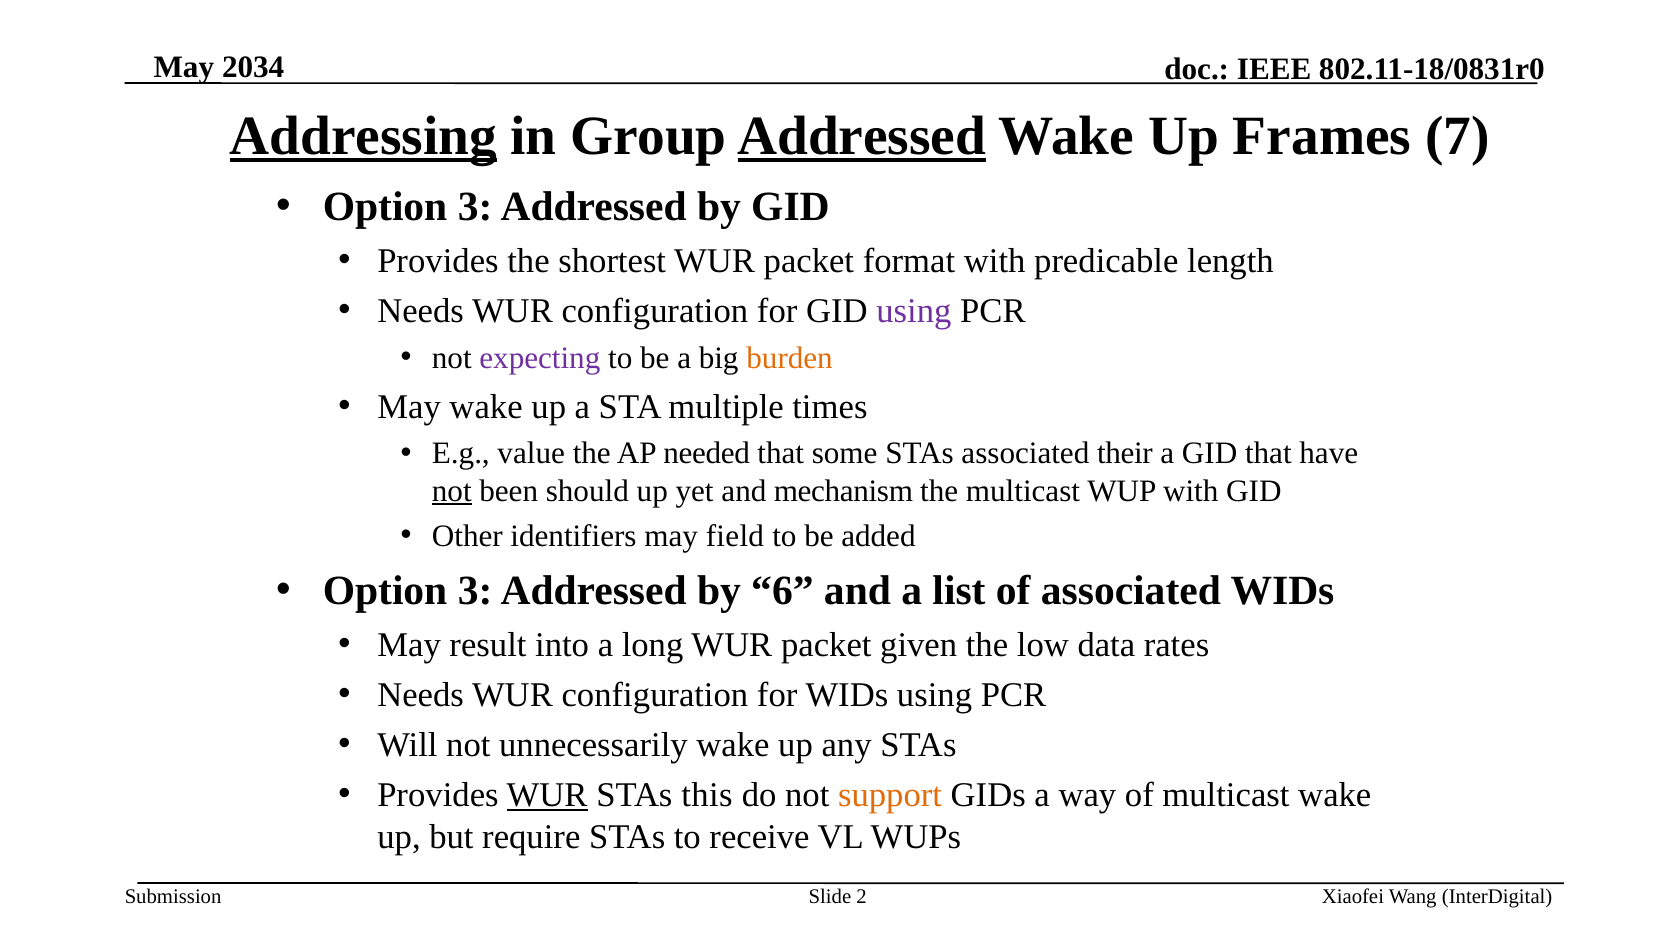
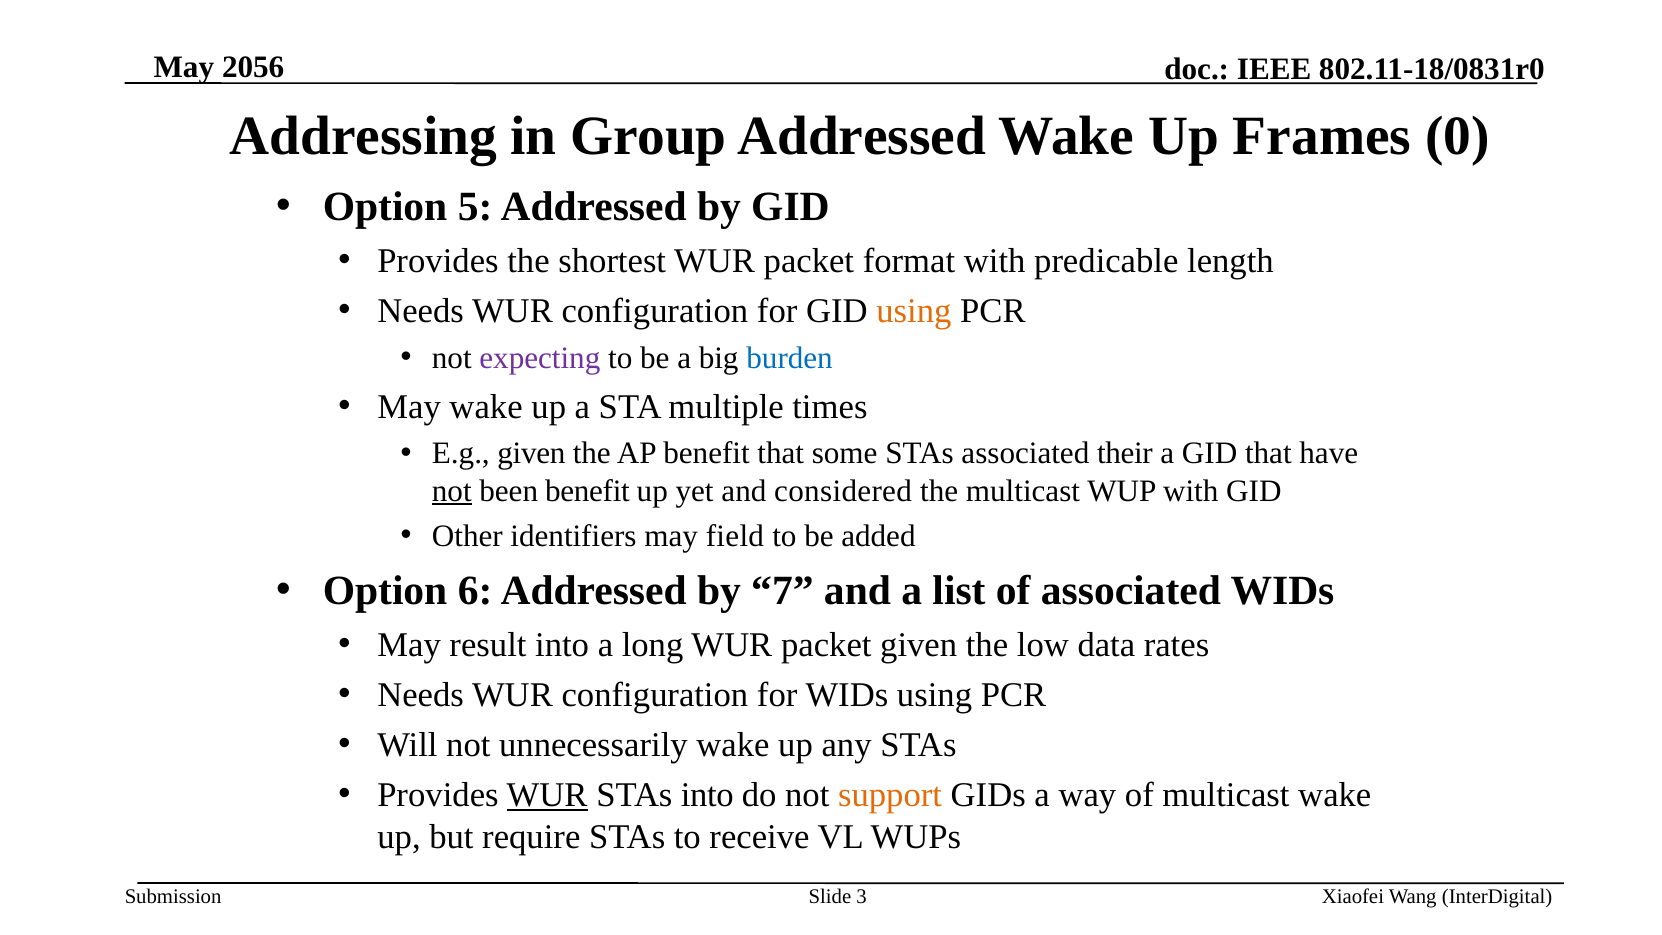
2034: 2034 -> 2056 (253, 67)
Addressing underline: present -> none (363, 136)
Addressed underline: present -> none (862, 136)
7: 7 -> 0 (1458, 136)
3: 3 -> 5 (475, 207)
using colour: purple -> orange (914, 311)
burden colour: orange -> blue (790, 358)
E.g value: value -> given (531, 454)
AP needed: needed -> benefit (707, 454)
been should: should -> benefit (587, 491)
mechanism: mechanism -> considered (843, 491)
3: 3 -> 6 (475, 591)
6: 6 -> 7 (782, 591)
STAs this: this -> into (707, 795)
2: 2 -> 3 (862, 897)
